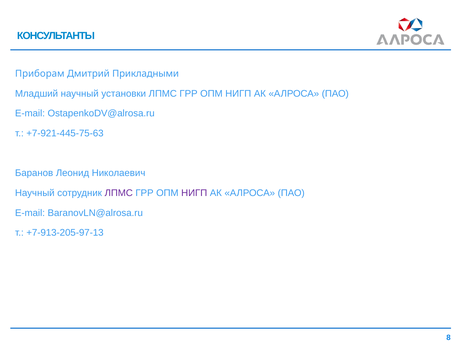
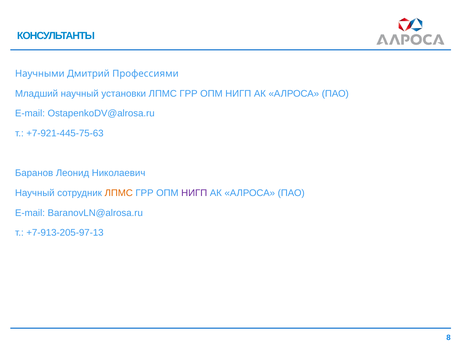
Приборам: Приборам -> Научными (40, 74)
Прикладными: Прикладными -> Профессиями (145, 74)
ЛПМС colour: purple -> orange (119, 193)
